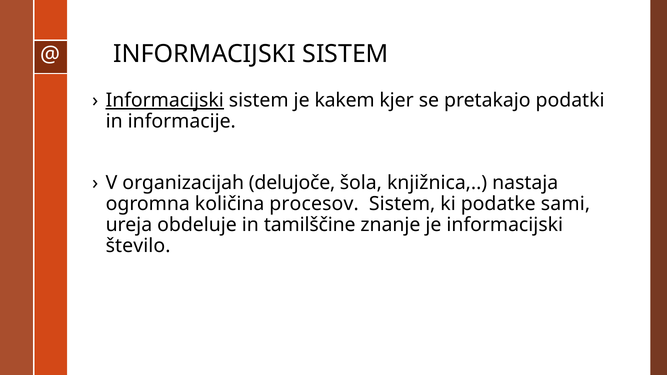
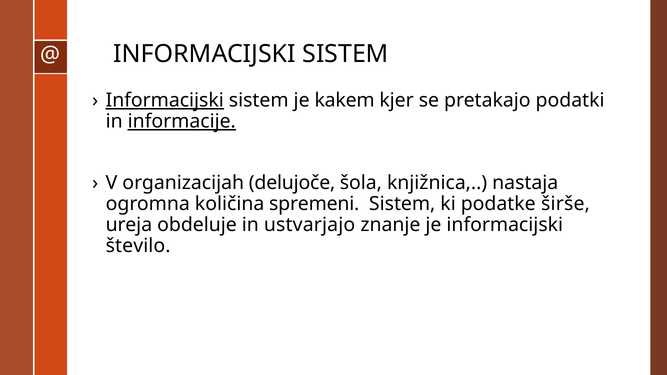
informacije underline: none -> present (182, 121)
procesov: procesov -> spremeni (314, 204)
sami: sami -> širše (565, 204)
tamilščine: tamilščine -> ustvarjajo (310, 225)
